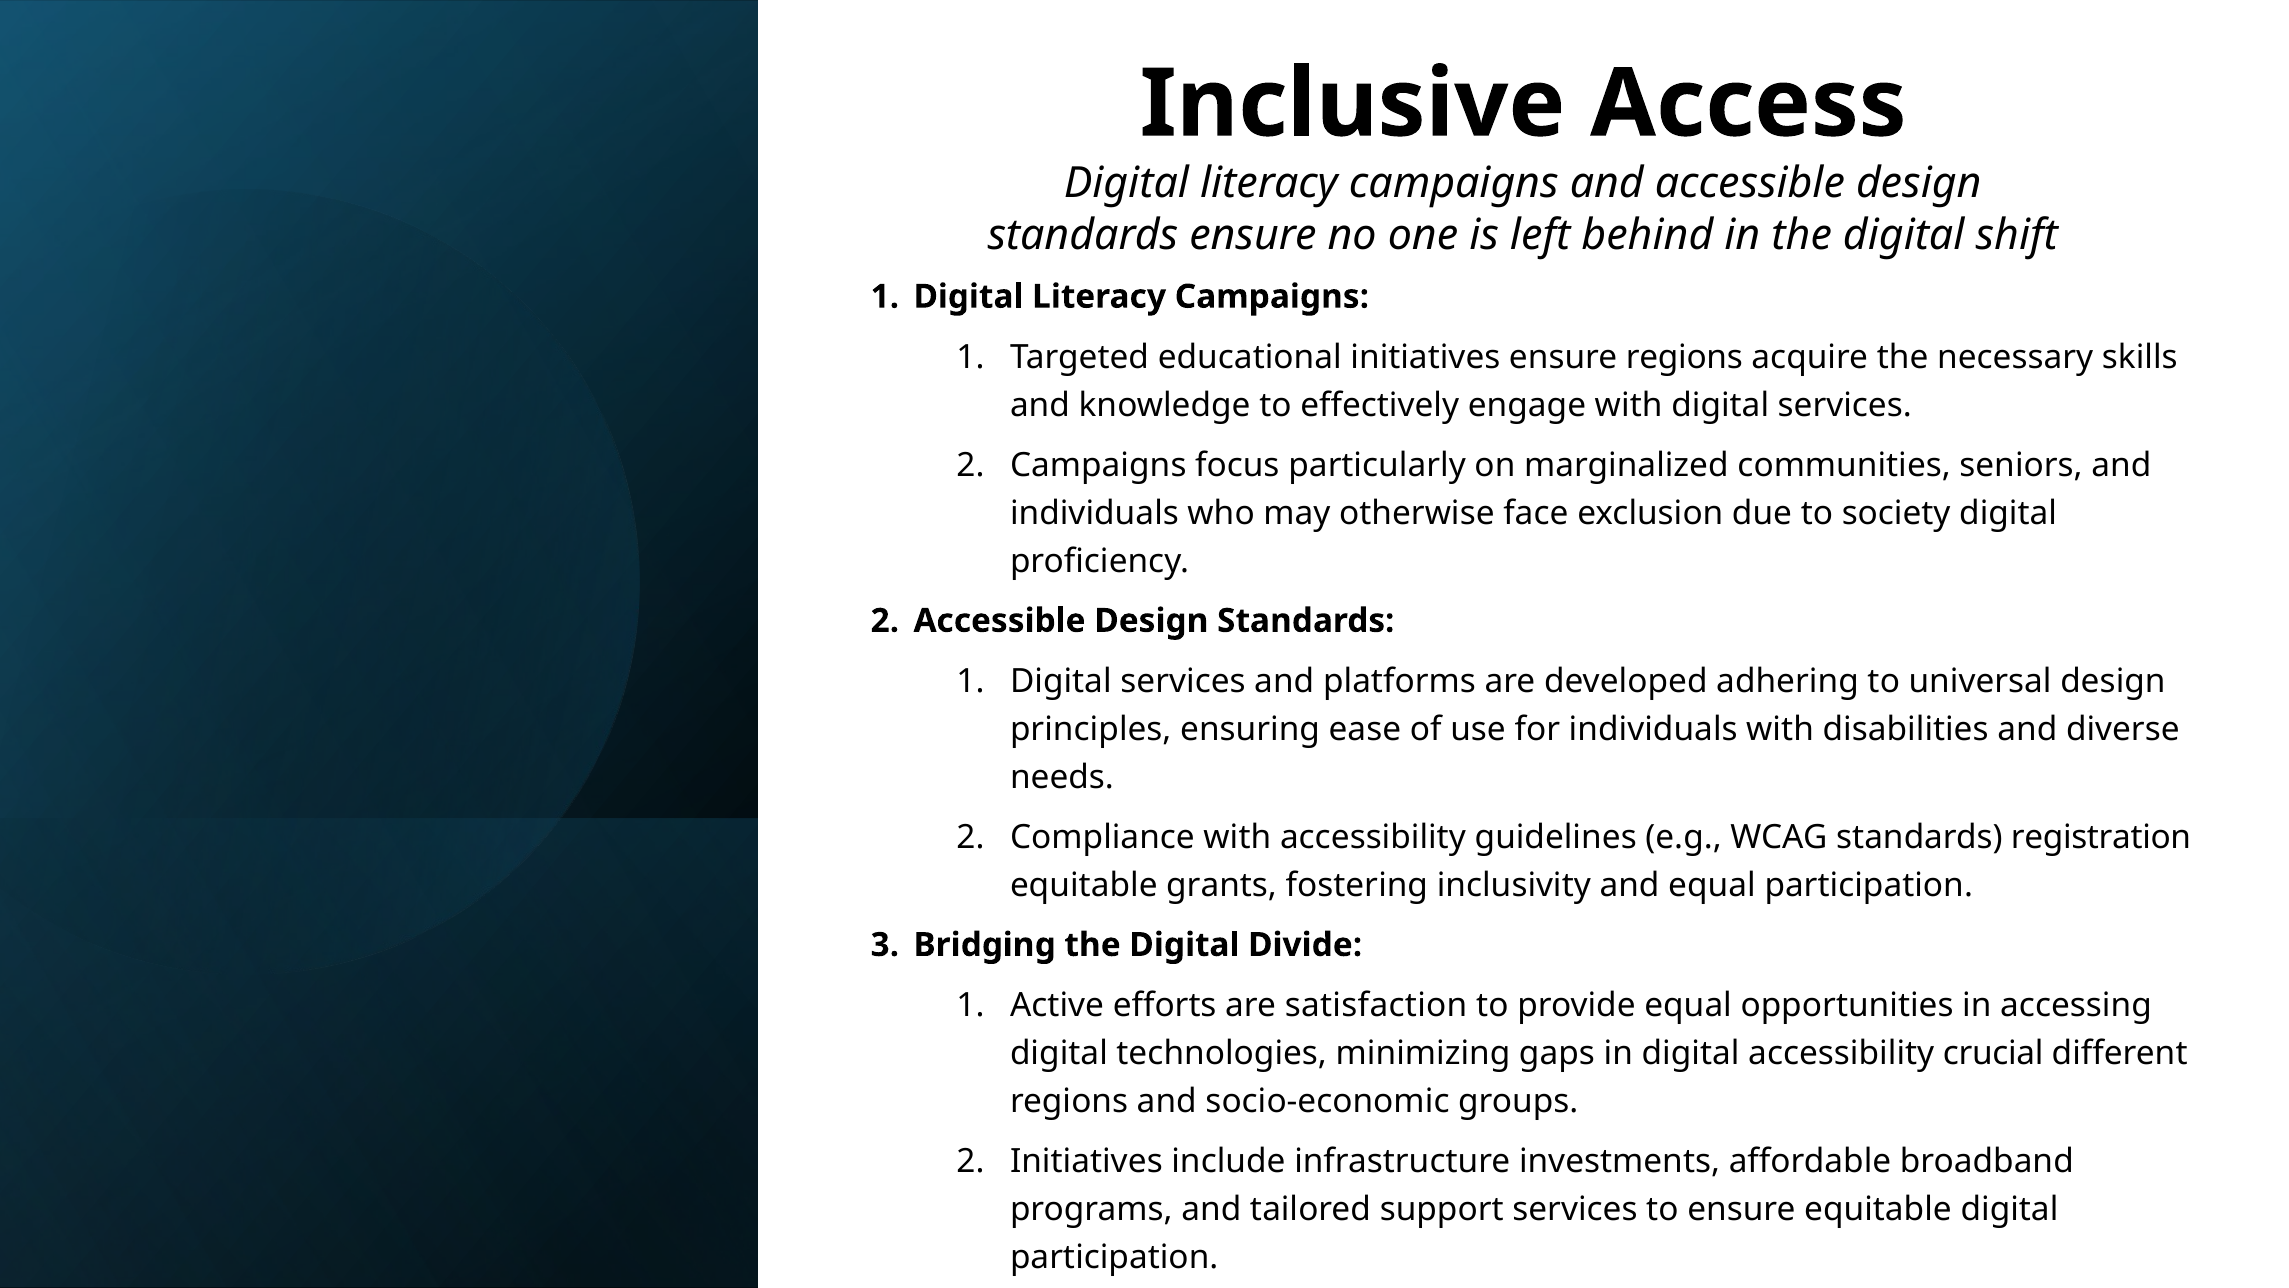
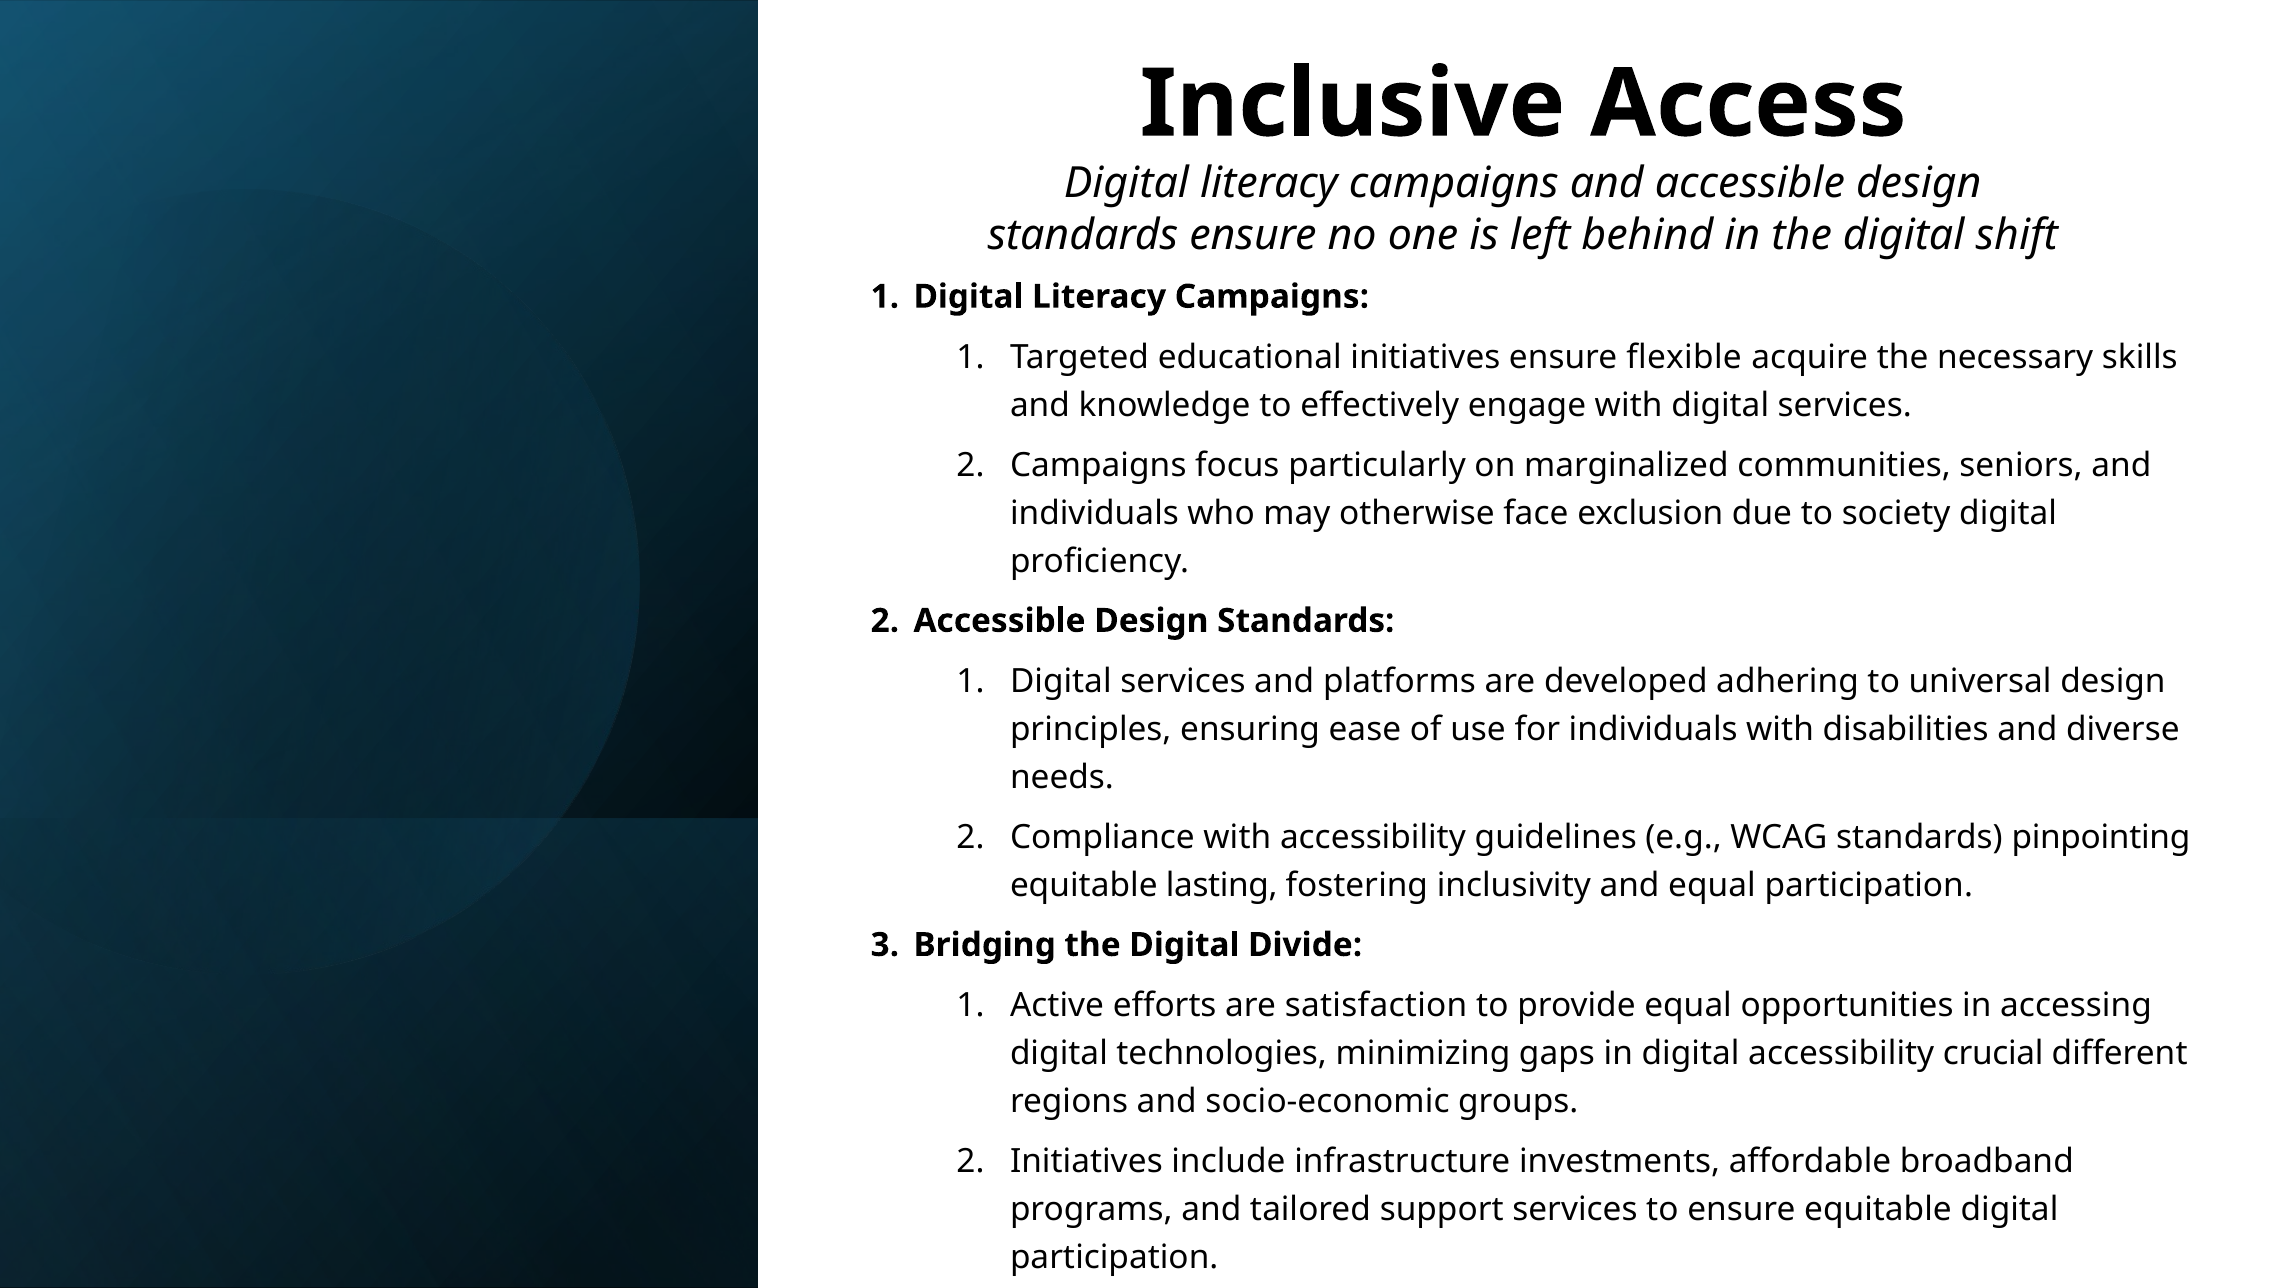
ensure regions: regions -> flexible (1684, 357)
registration: registration -> pinpointing (2101, 837)
grants: grants -> lasting (1222, 885)
